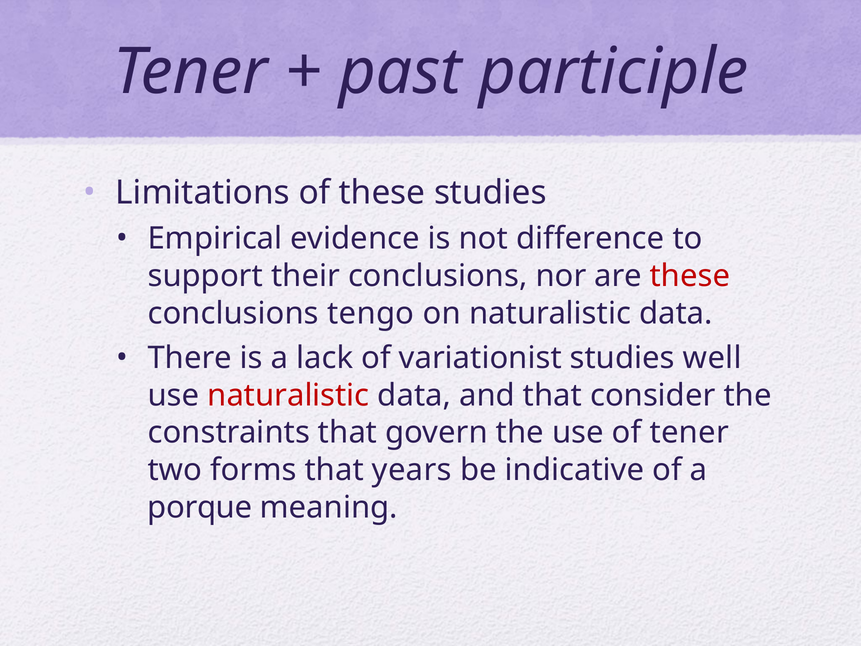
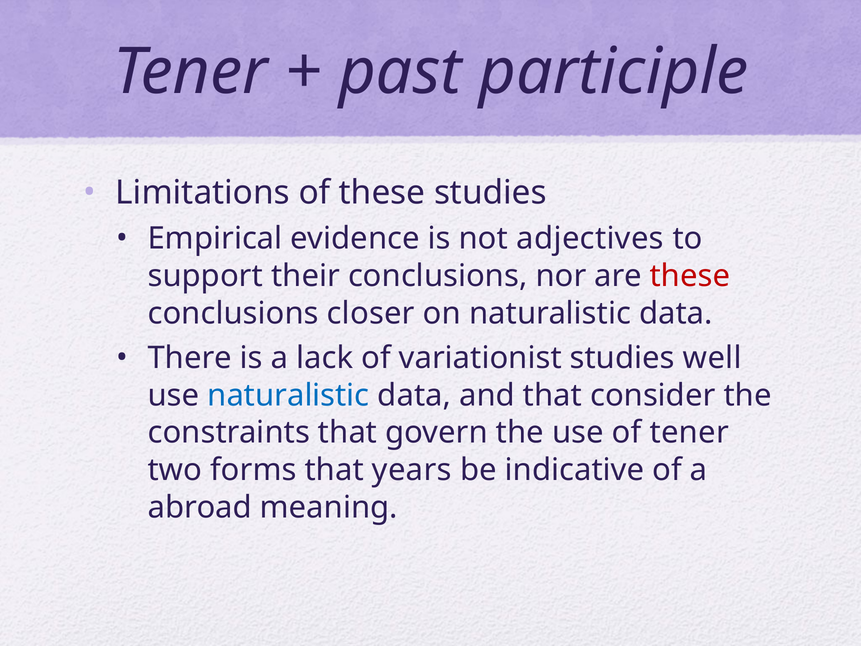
difference: difference -> adjectives (590, 238)
tengo: tengo -> closer (371, 313)
naturalistic colour: red -> blue (288, 395)
porque: porque -> abroad (200, 507)
